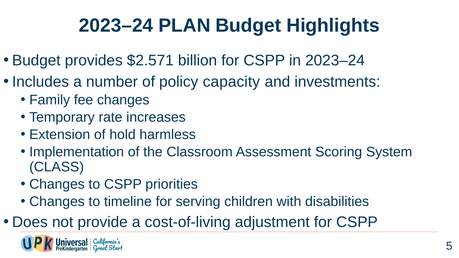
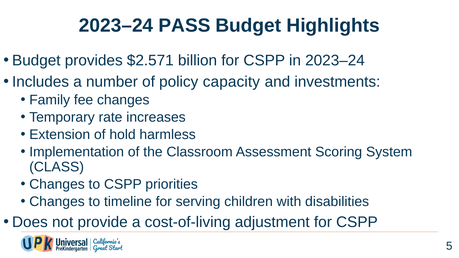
PLAN: PLAN -> PASS (185, 25)
